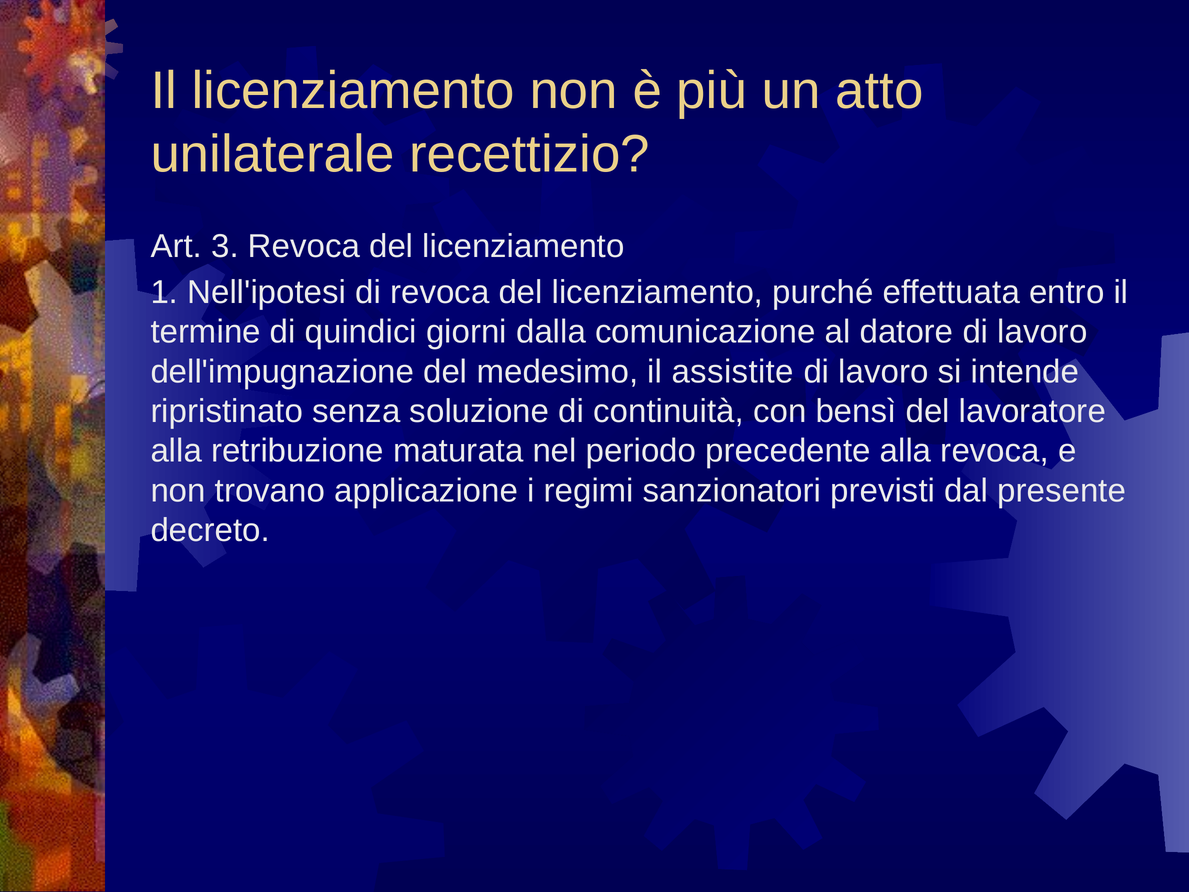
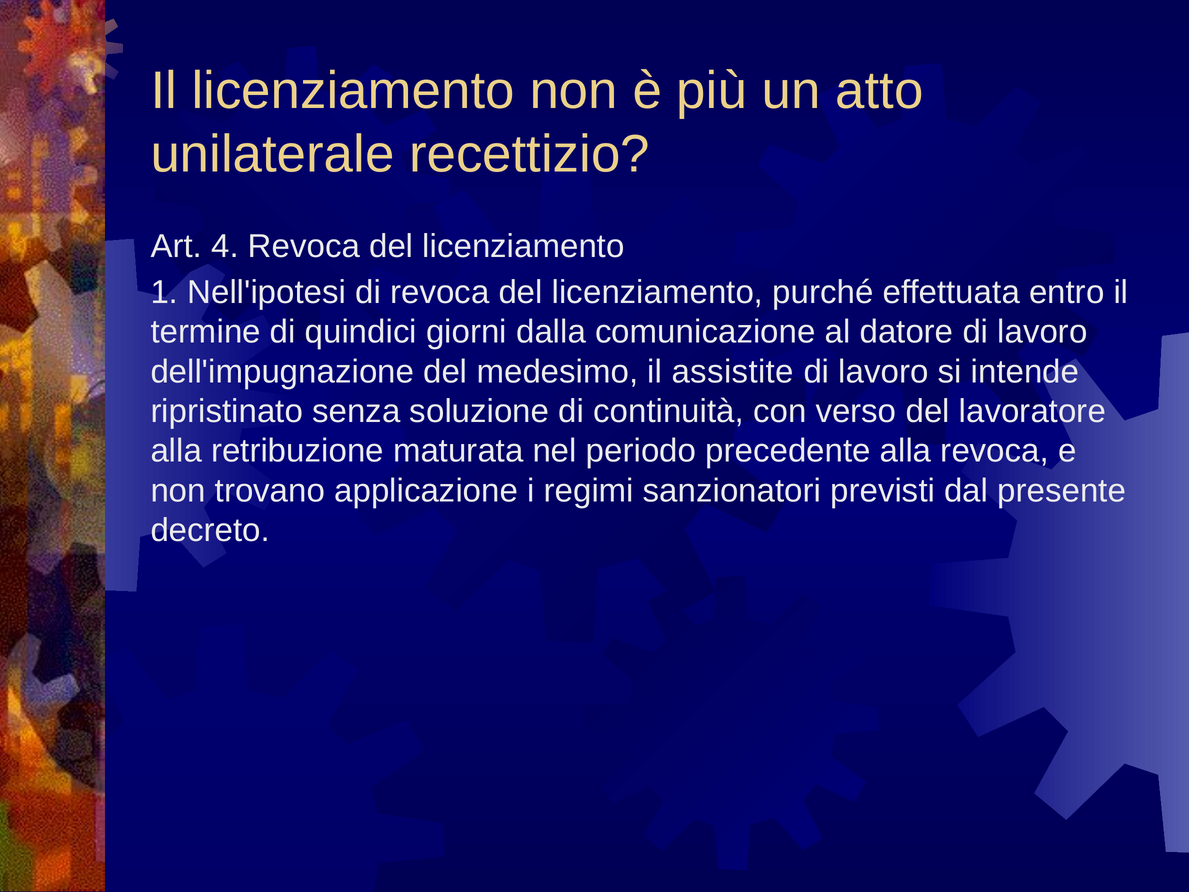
3: 3 -> 4 (225, 246)
bensì: bensì -> verso (856, 411)
